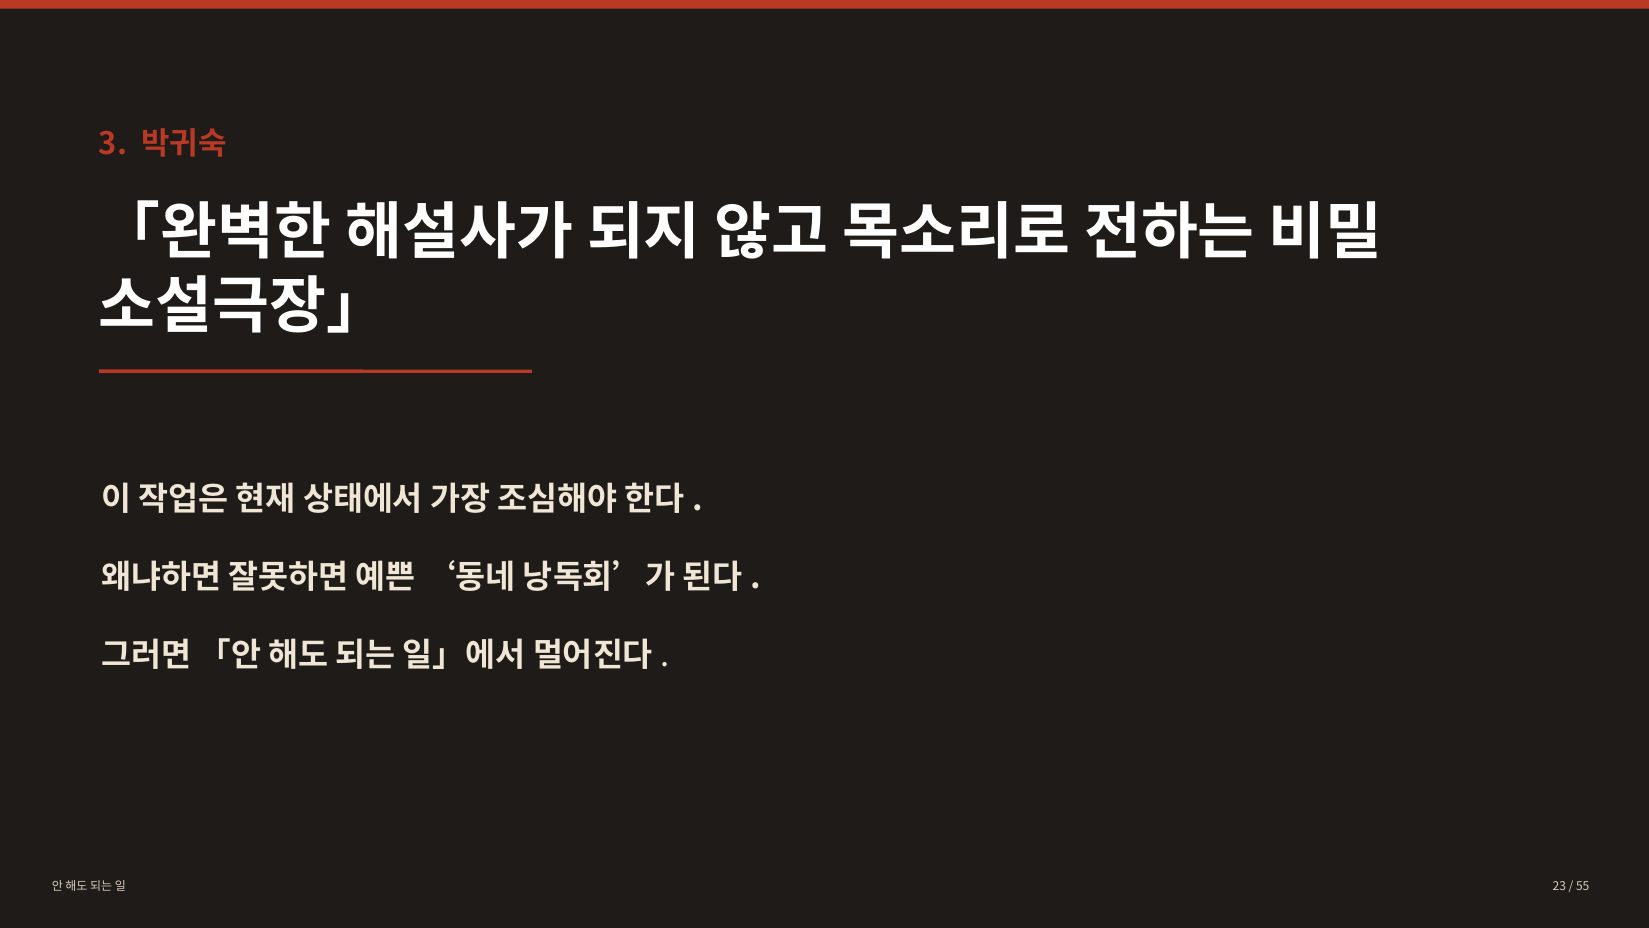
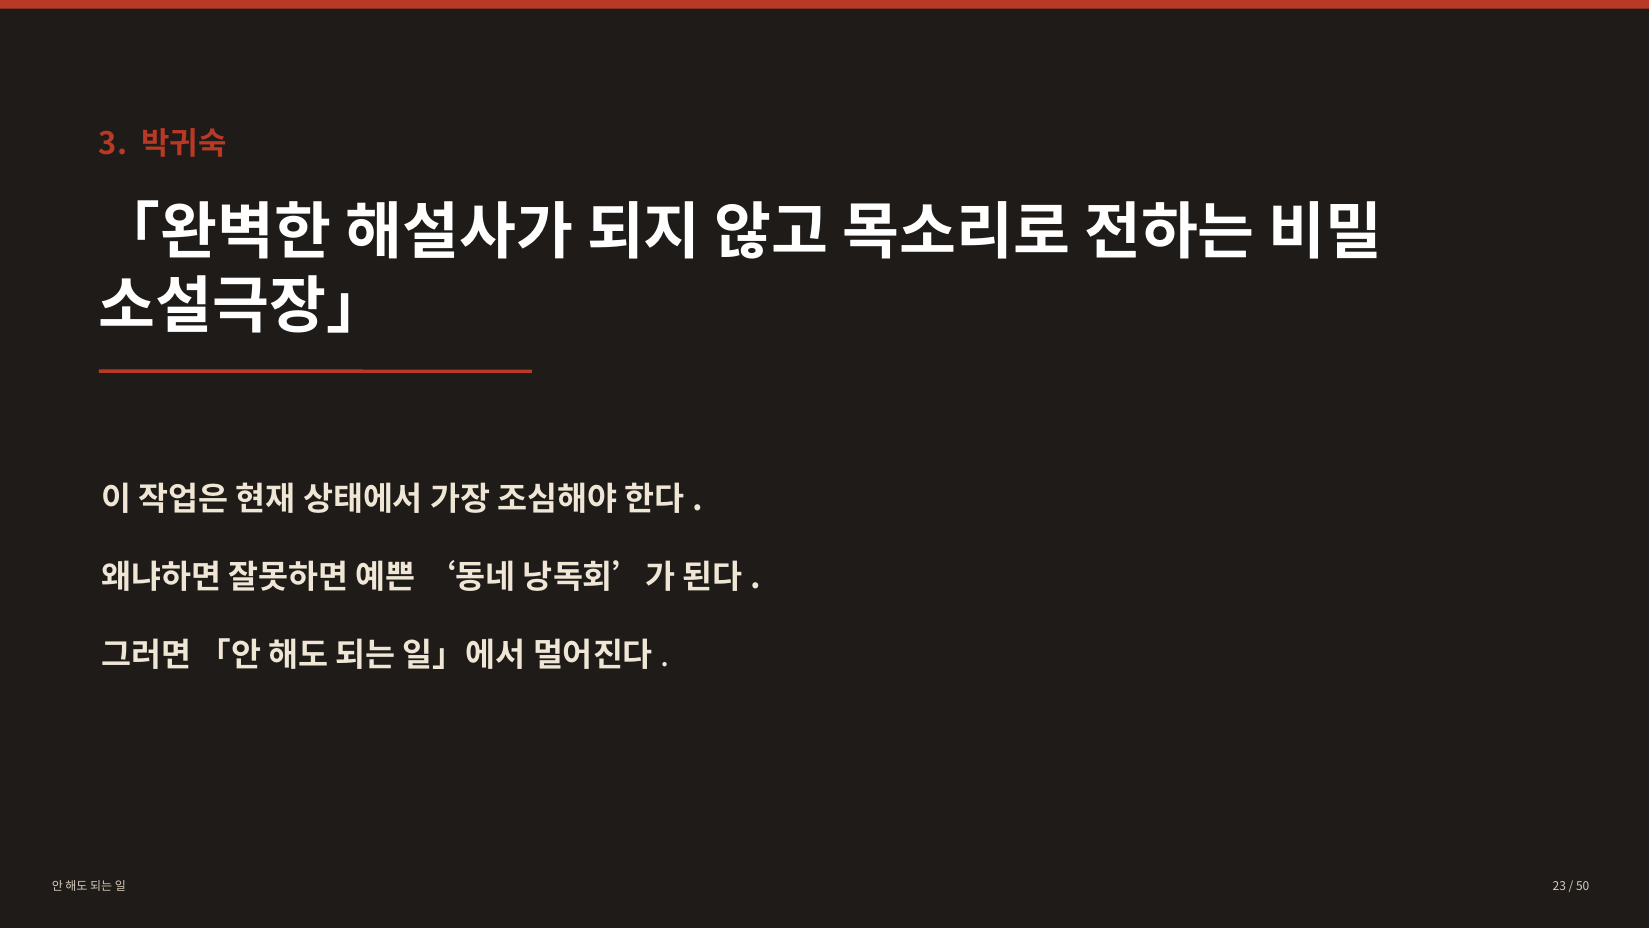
55: 55 -> 50 (1583, 886)
